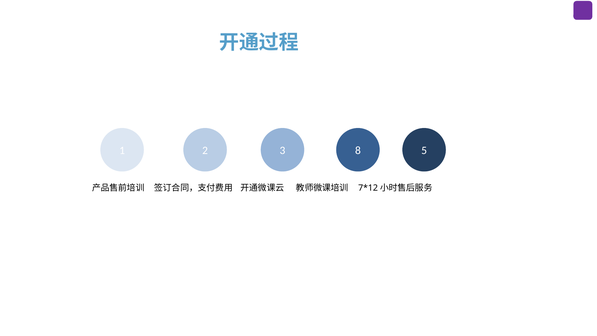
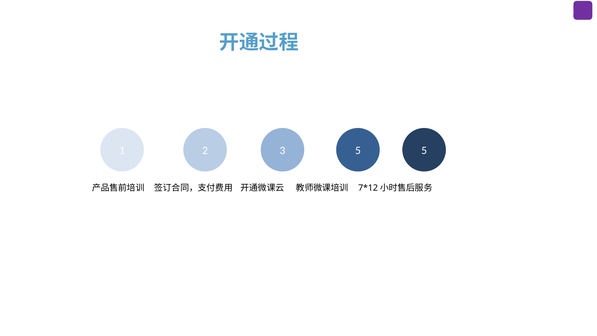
3 8: 8 -> 5 (358, 150)
